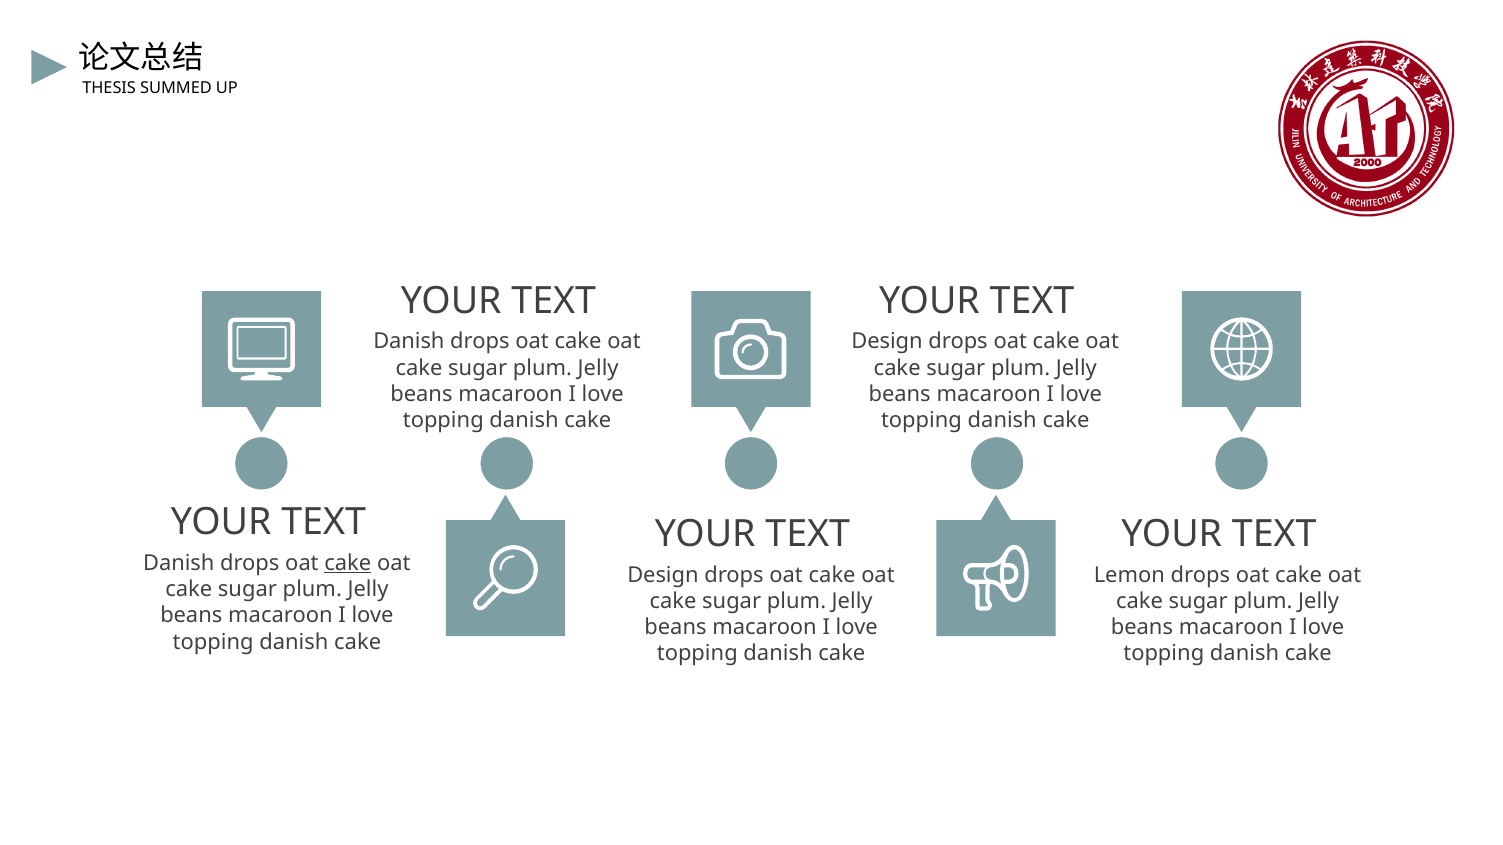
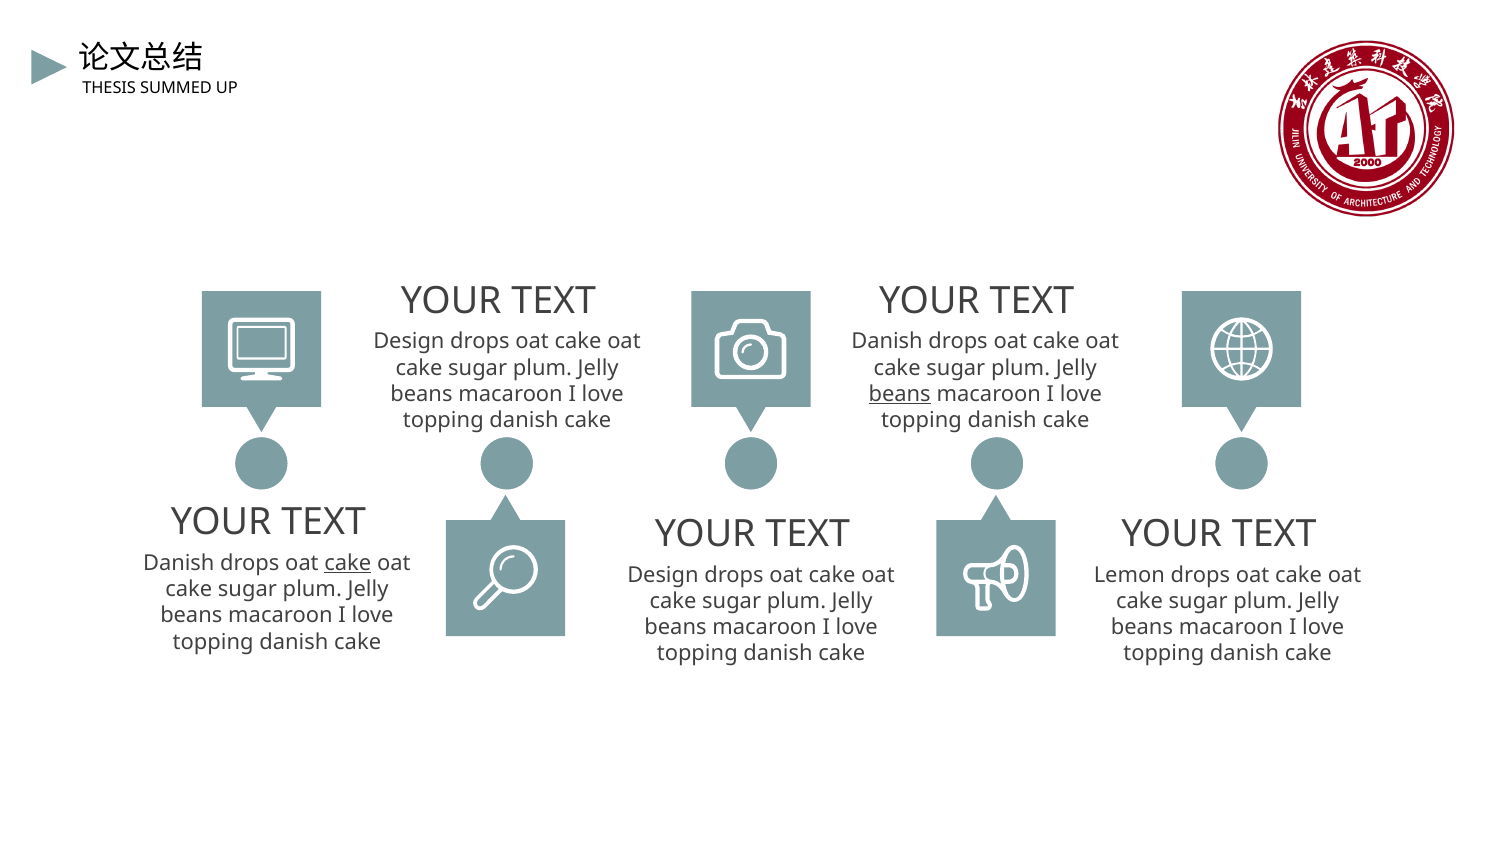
Danish: Danish -> Design (409, 342)
Design: Design -> Danish (887, 342)
beans underline: none -> present (900, 394)
